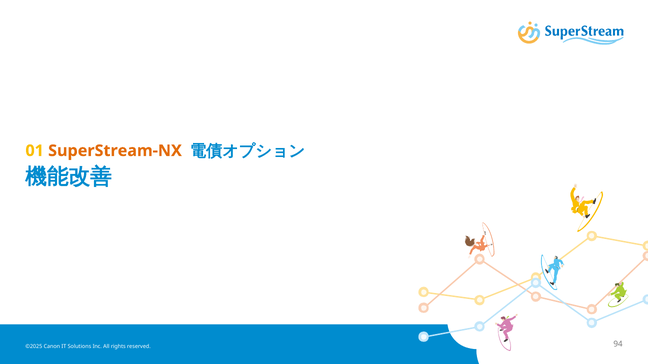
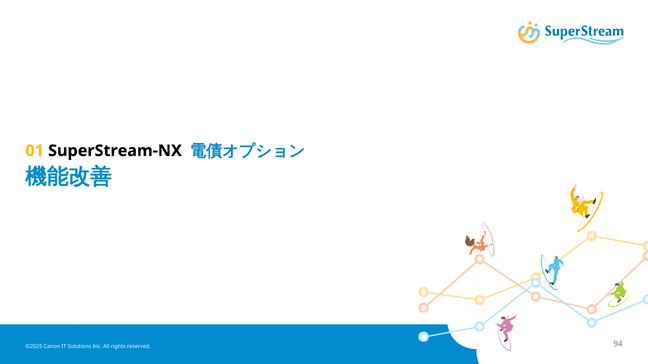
SuperStream-NX colour: orange -> black (115, 151)
